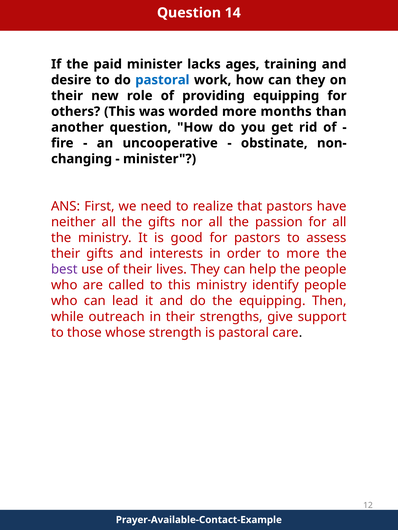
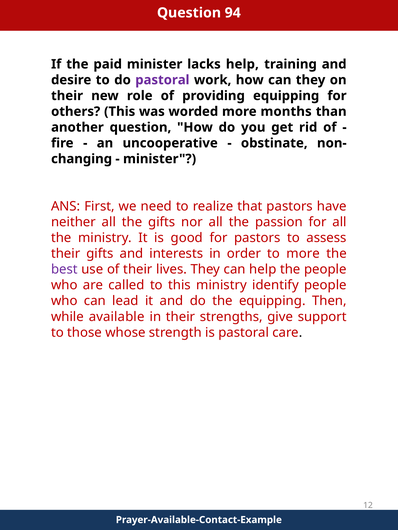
14: 14 -> 94 (233, 13)
lacks ages: ages -> help (242, 64)
pastoral colour: blue -> purple (162, 80)
outreach: outreach -> available (117, 317)
